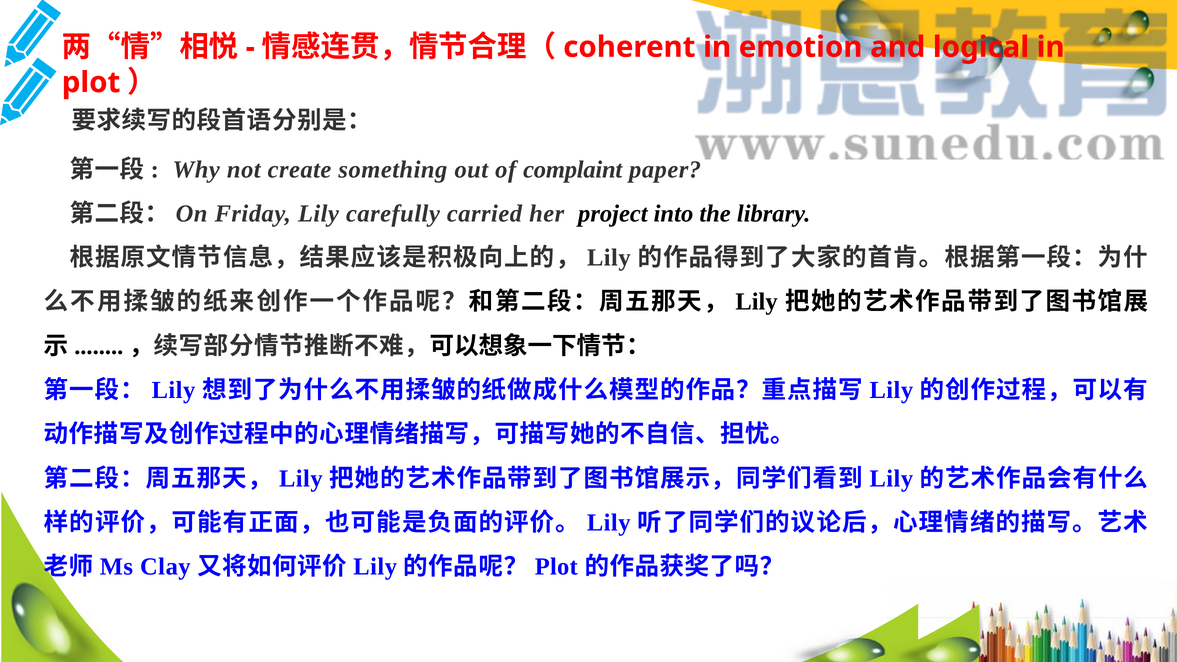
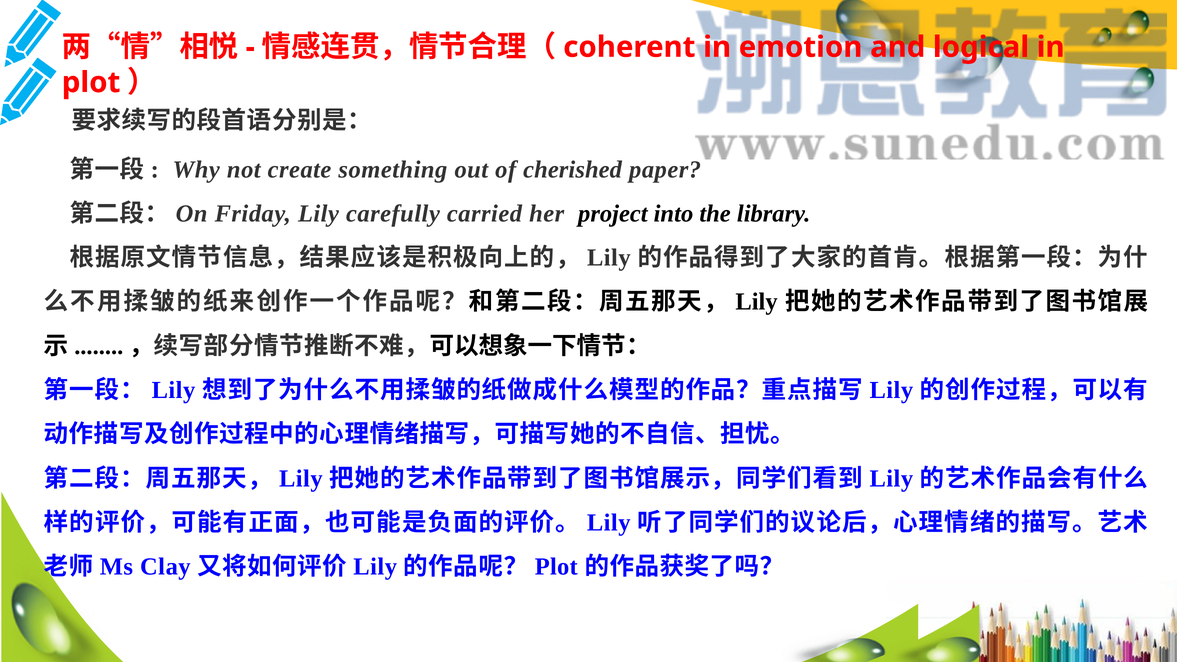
complaint: complaint -> cherished (573, 169)
